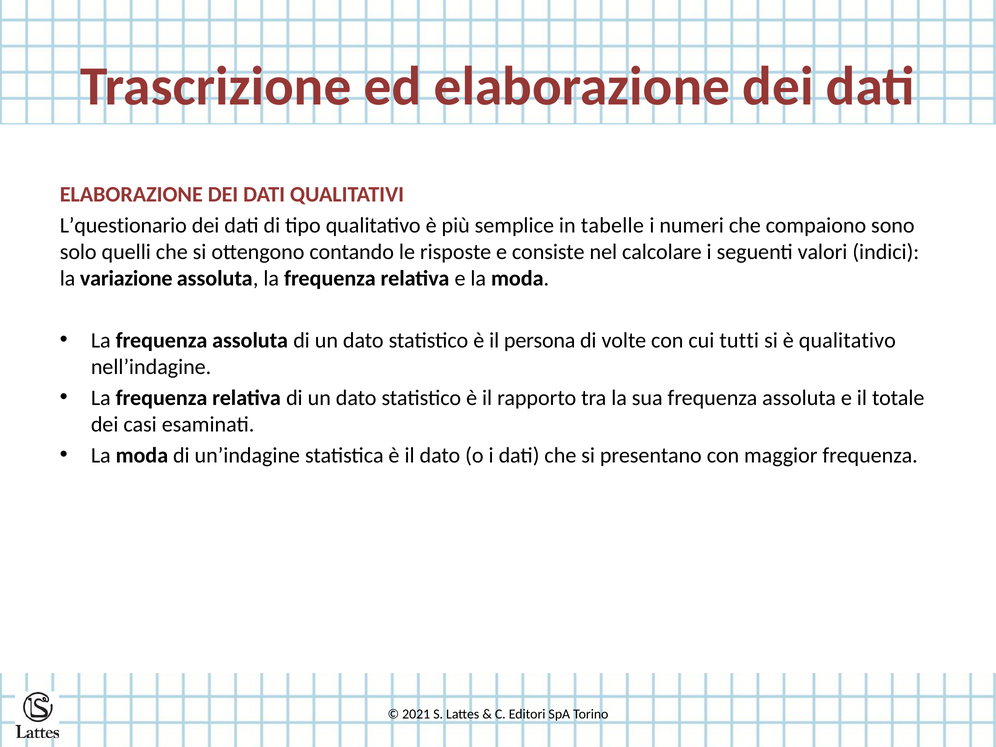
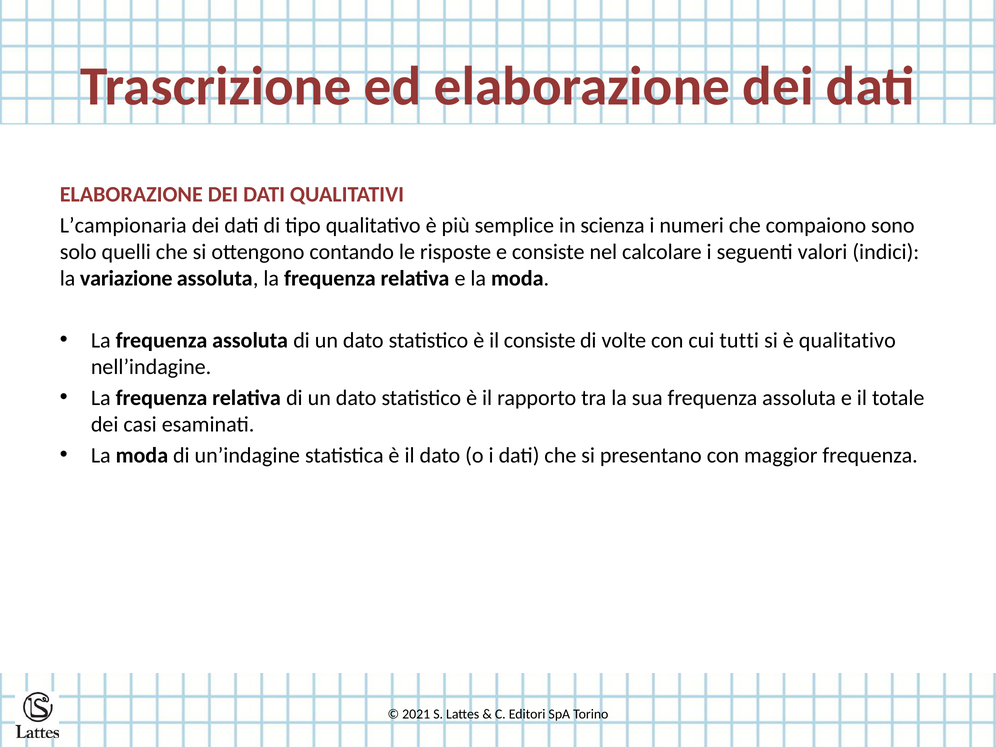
L’questionario: L’questionario -> L’campionaria (123, 225)
tabelle: tabelle -> scienza (613, 225)
il persona: persona -> consiste (540, 340)
